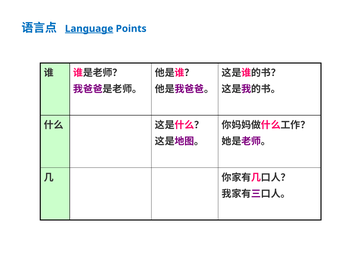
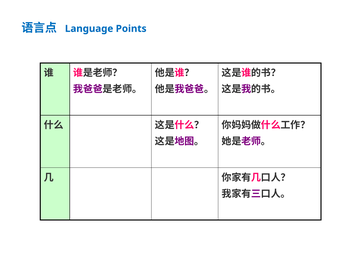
Language underline: present -> none (89, 29)
